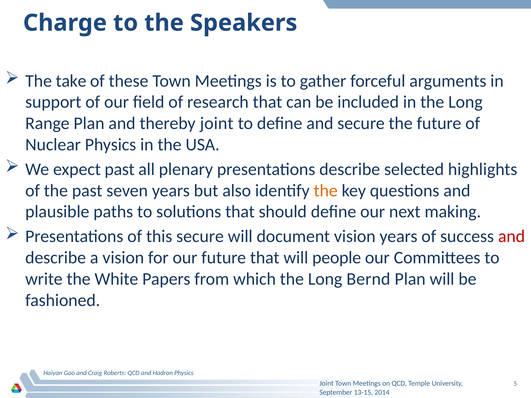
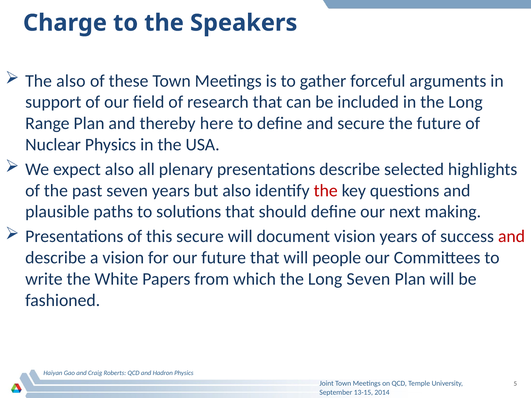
The take: take -> also (71, 81)
thereby joint: joint -> here (217, 123)
expect past: past -> also (119, 169)
the colour: orange -> red (326, 191)
Long Bernd: Bernd -> Seven (368, 279)
